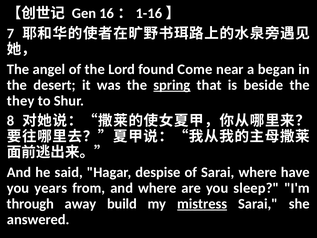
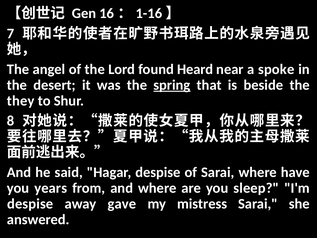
Come: Come -> Heard (195, 69)
began: began -> spoke (276, 69)
through: through -> despise (30, 204)
build: build -> gave (122, 204)
mistress underline: present -> none (202, 204)
